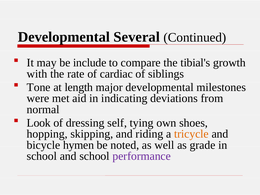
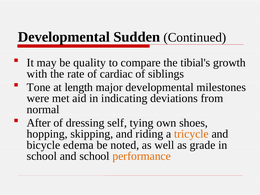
Several: Several -> Sudden (137, 37)
include: include -> quality (90, 63)
Look: Look -> After (39, 123)
hymen: hymen -> edema (78, 145)
performance colour: purple -> orange (142, 156)
